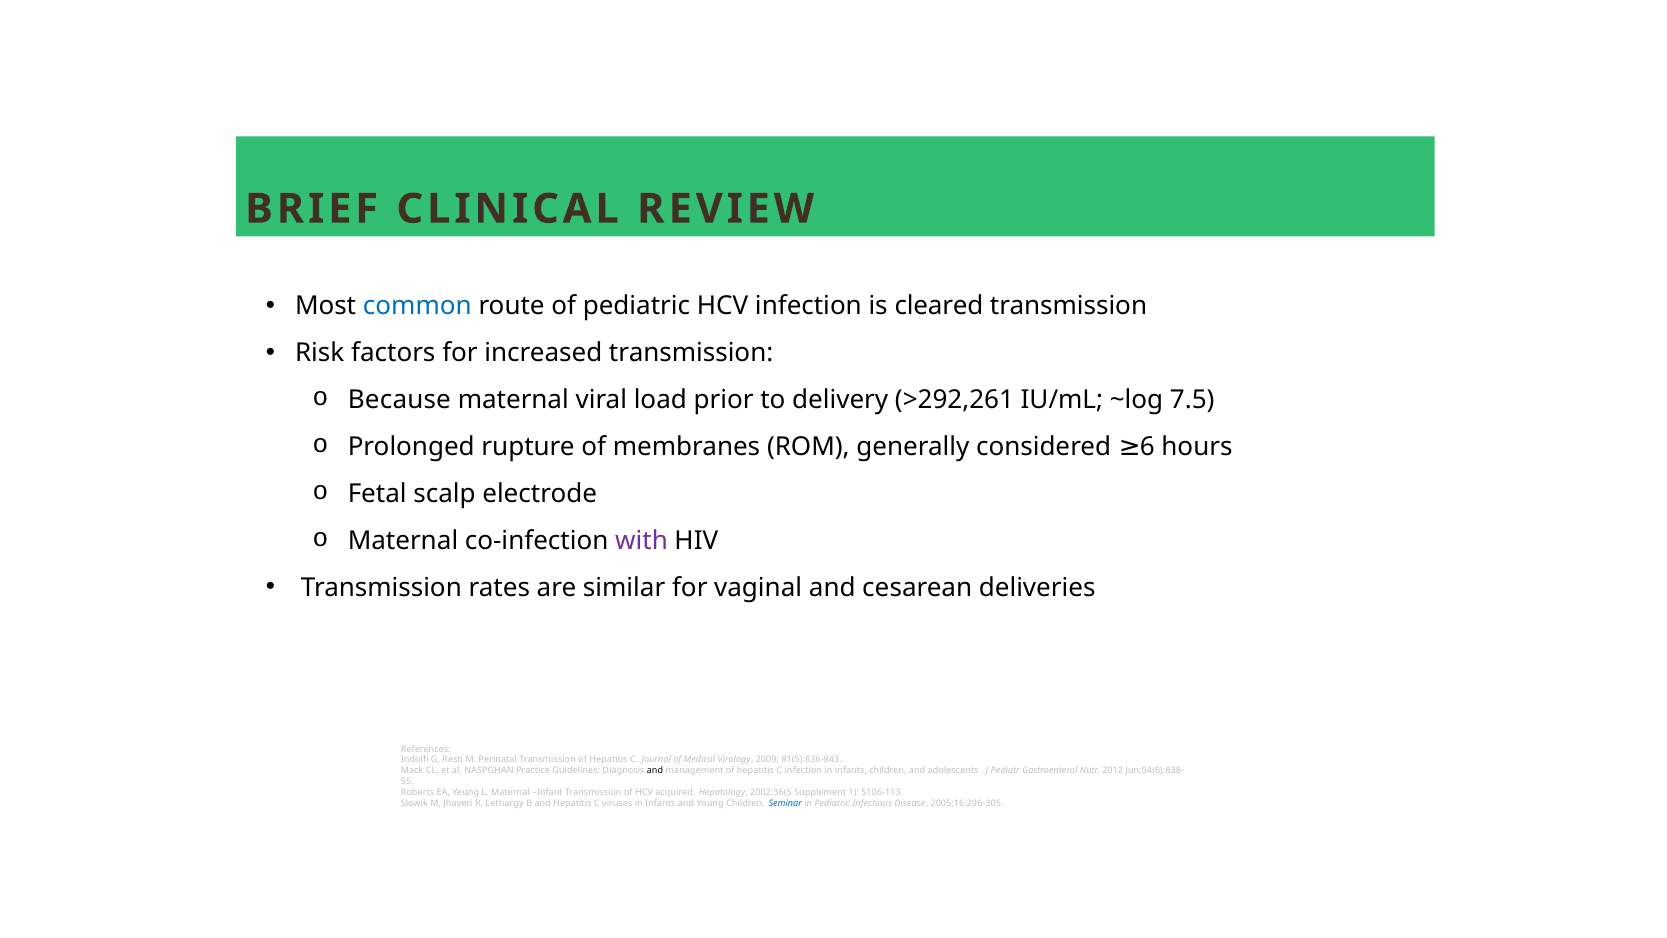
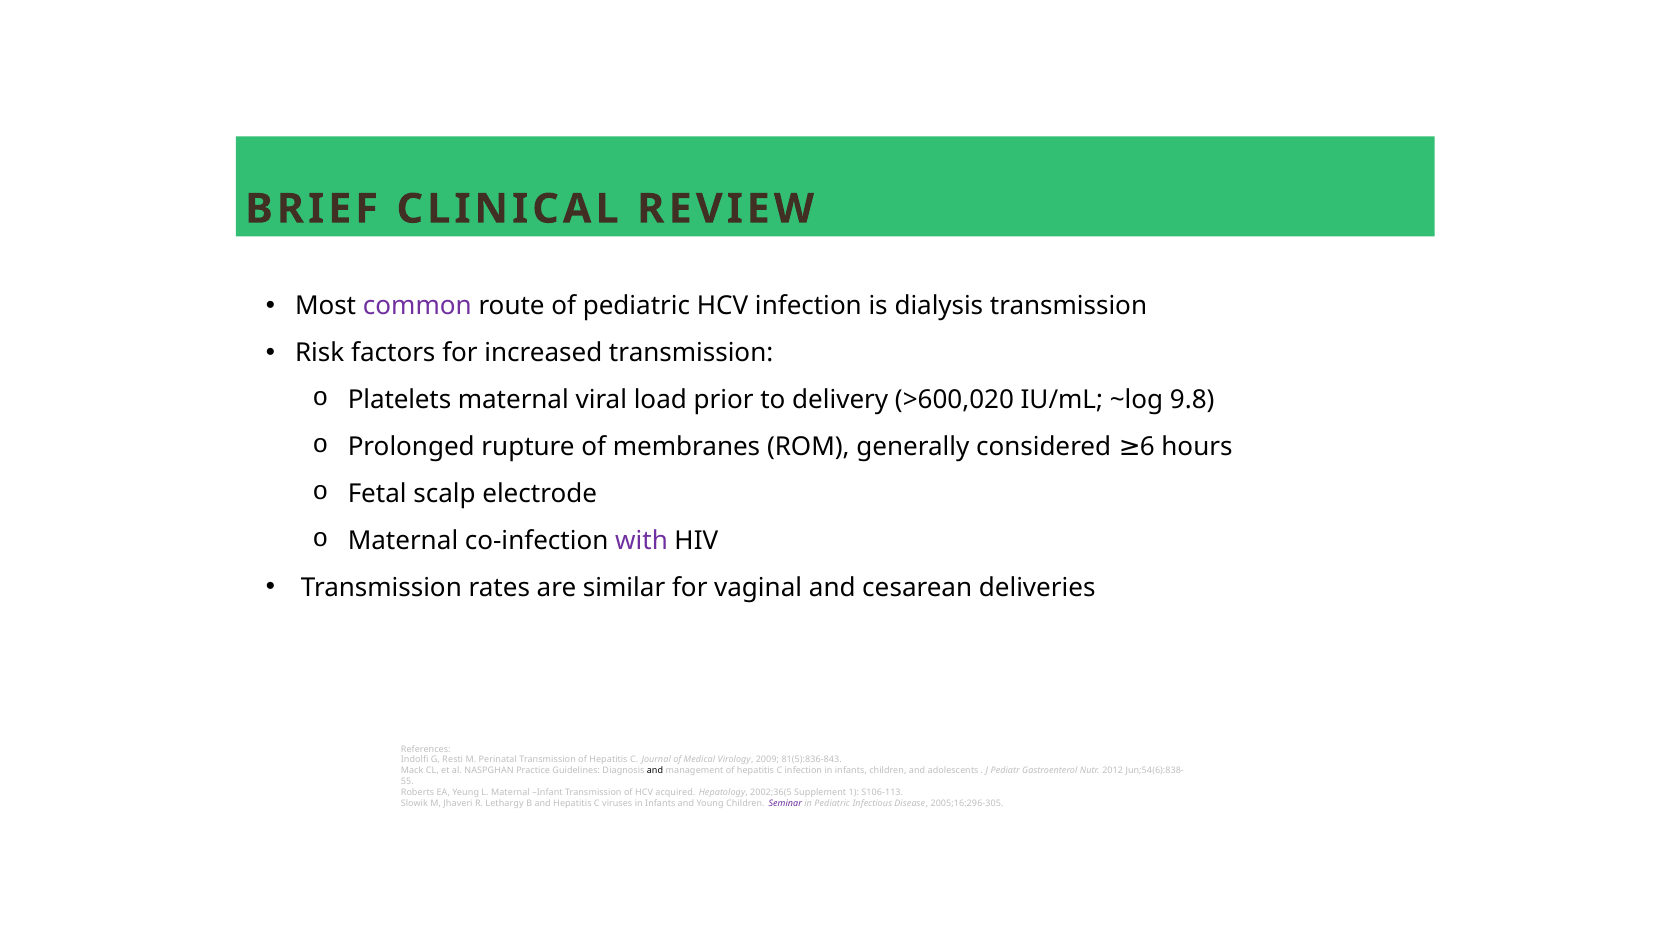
common colour: blue -> purple (417, 306)
cleared: cleared -> dialysis (939, 306)
Because: Because -> Platelets (400, 400)
>292,261: >292,261 -> >600,020 (954, 400)
7.5: 7.5 -> 9.8 (1192, 400)
Seminar colour: blue -> purple (785, 803)
